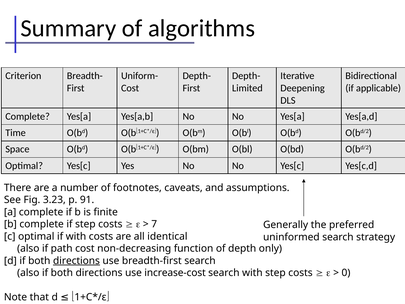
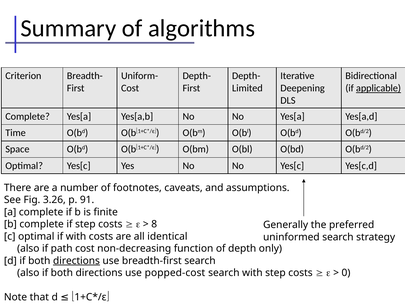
applicable underline: none -> present (379, 88)
3.23: 3.23 -> 3.26 (54, 200)
7: 7 -> 8 (154, 224)
increase-cost: increase-cost -> popped-cost (175, 273)
